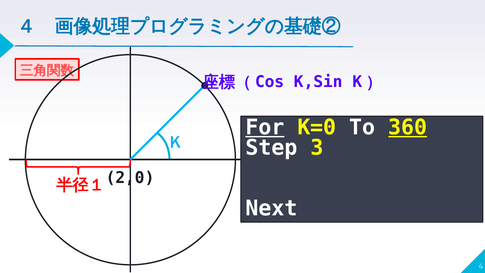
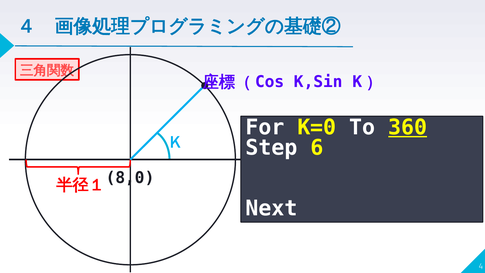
For underline: present -> none (265, 127)
3: 3 -> 6 (317, 148)
2,0: 2,0 -> 8,0 (130, 178)
